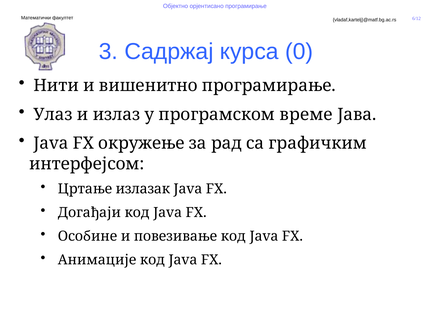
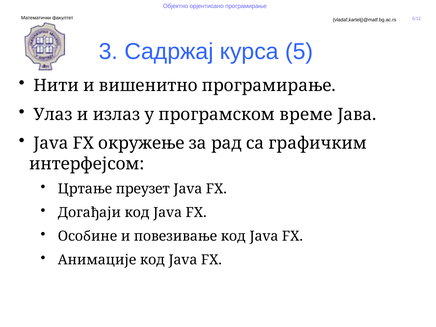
0: 0 -> 5 (299, 51)
излазак: излазак -> преузет (143, 189)
